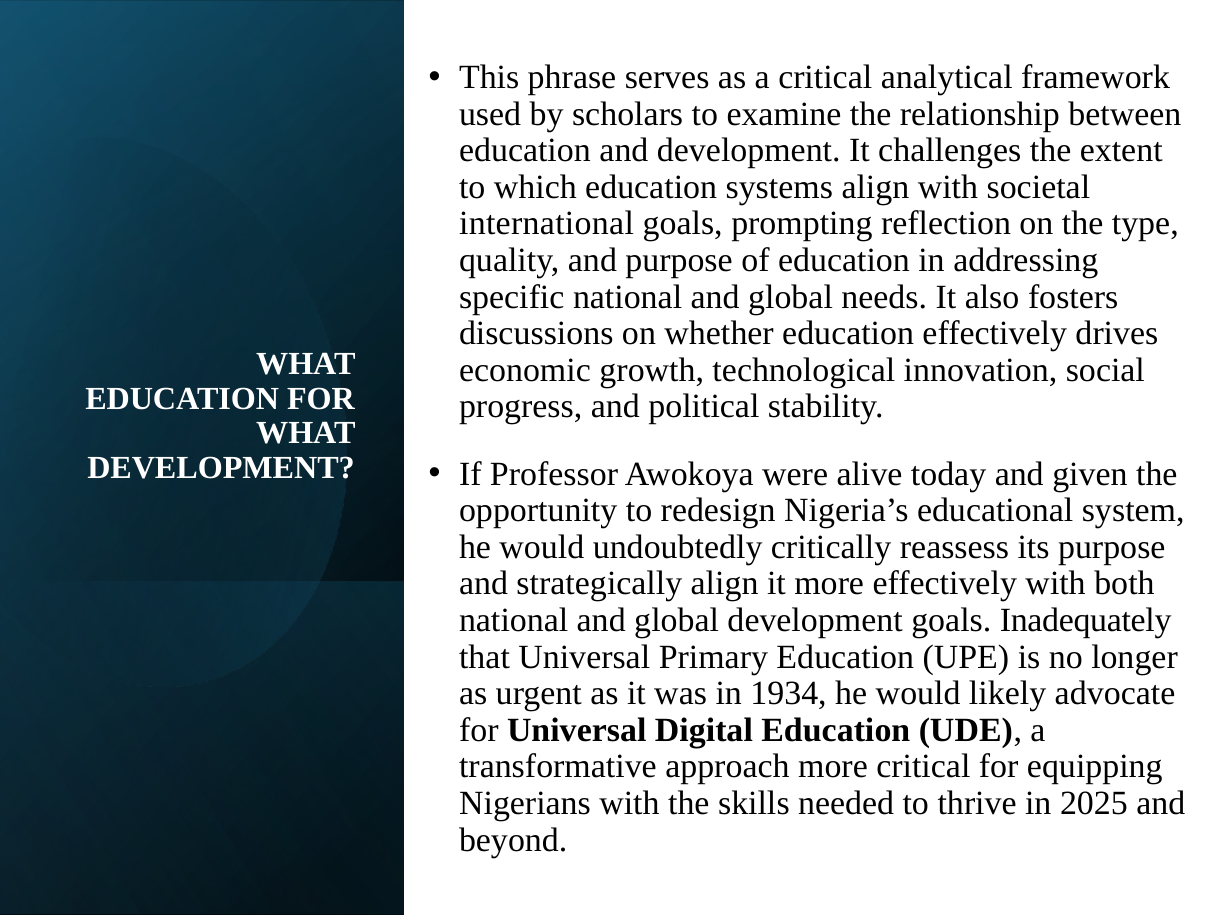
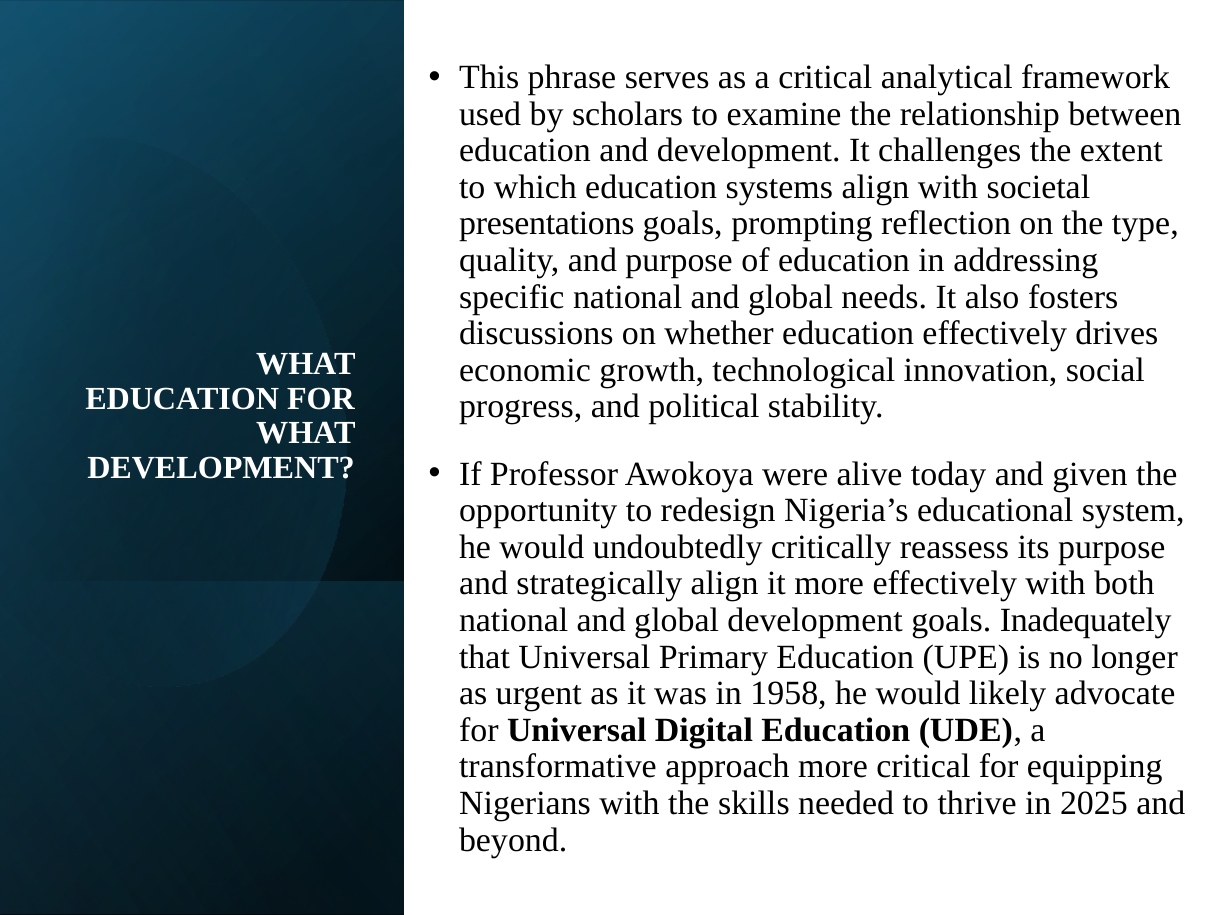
international: international -> presentations (547, 224)
1934: 1934 -> 1958 (789, 693)
